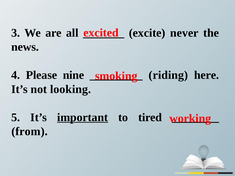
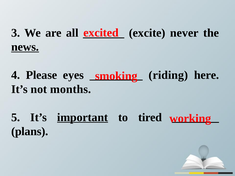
news underline: none -> present (25, 47)
nine: nine -> eyes (73, 75)
looking: looking -> months (71, 89)
from: from -> plans (30, 132)
